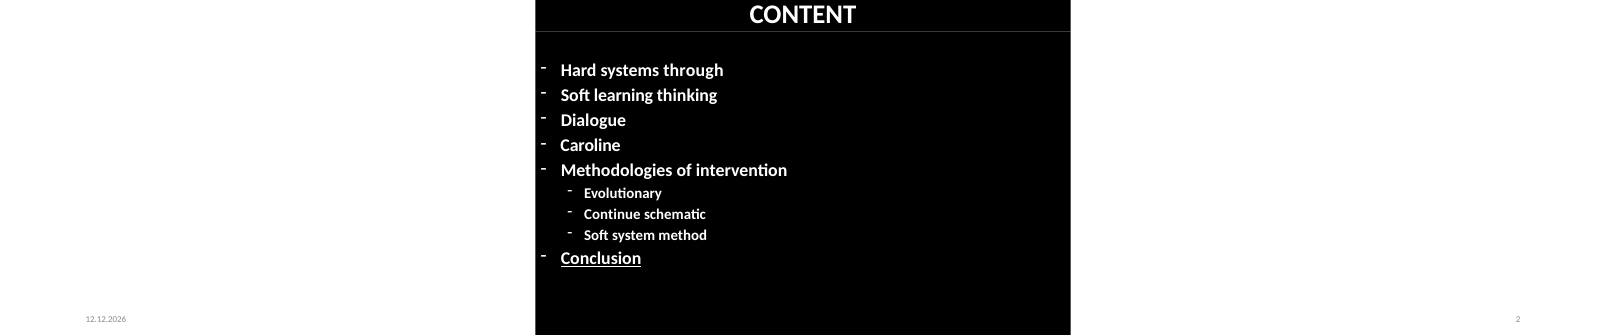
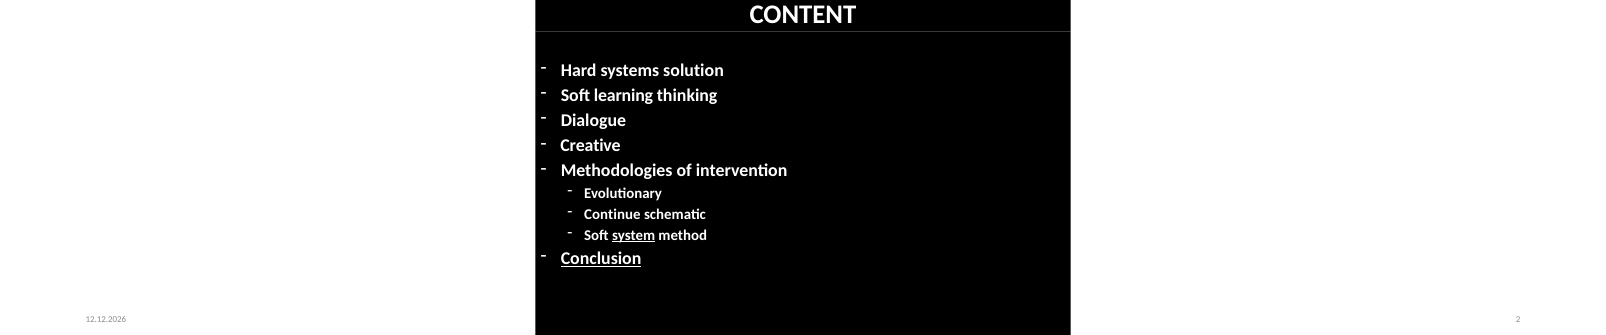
through: through -> solution (694, 71)
Caroline: Caroline -> Creative (591, 146)
system underline: none -> present (634, 235)
